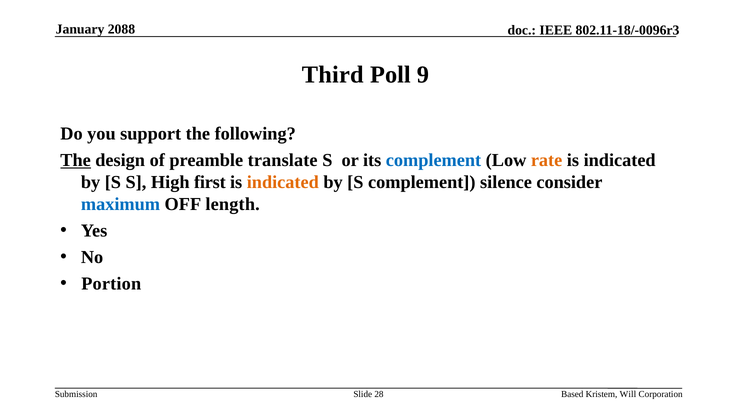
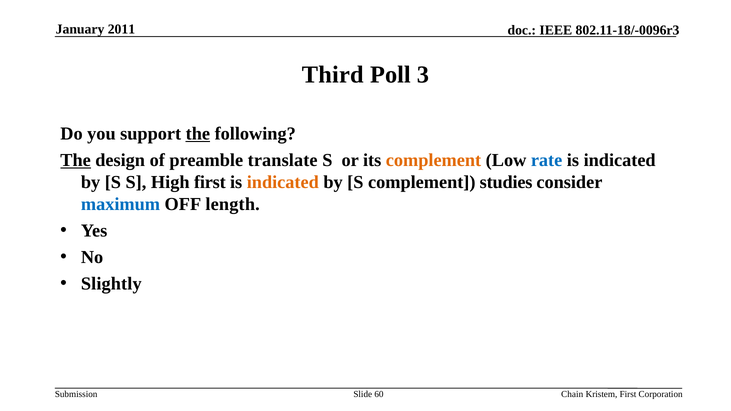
2088: 2088 -> 2011 (121, 29)
9: 9 -> 3 (423, 75)
the underline: none -> present (198, 134)
complement colour: blue -> orange (433, 160)
rate colour: orange -> blue (547, 160)
silence: silence -> studies (506, 182)
Portion: Portion -> Slightly (111, 284)
28: 28 -> 60 (379, 394)
Based: Based -> Chain (572, 394)
Kristem Will: Will -> First (628, 394)
